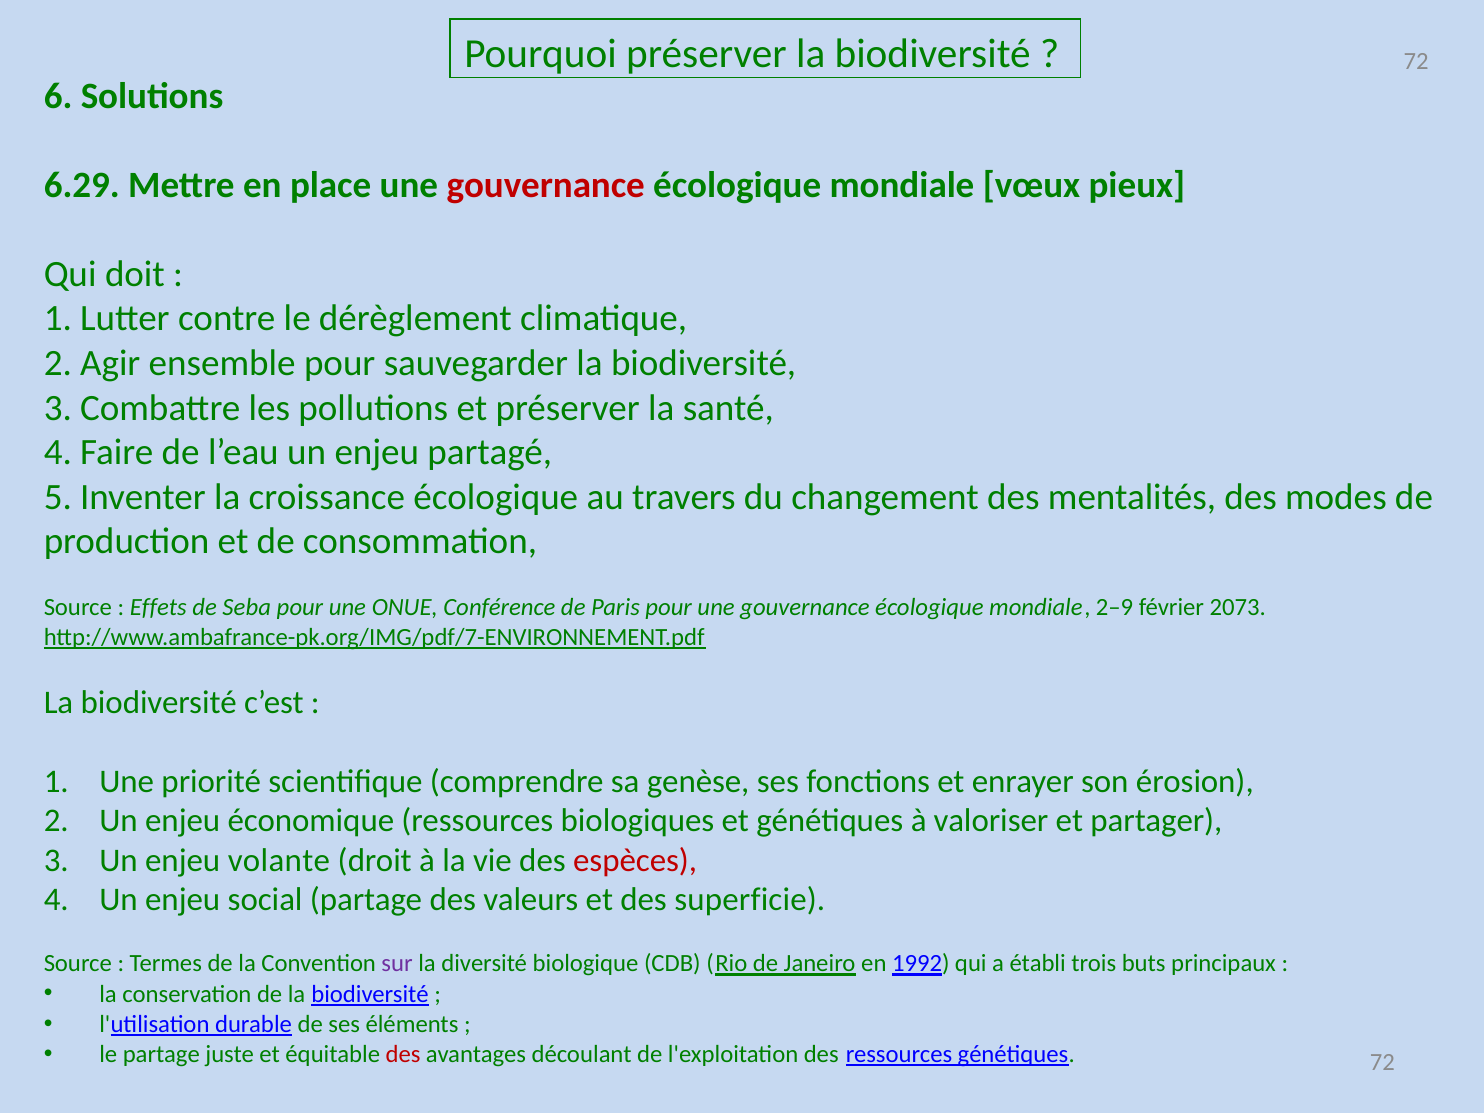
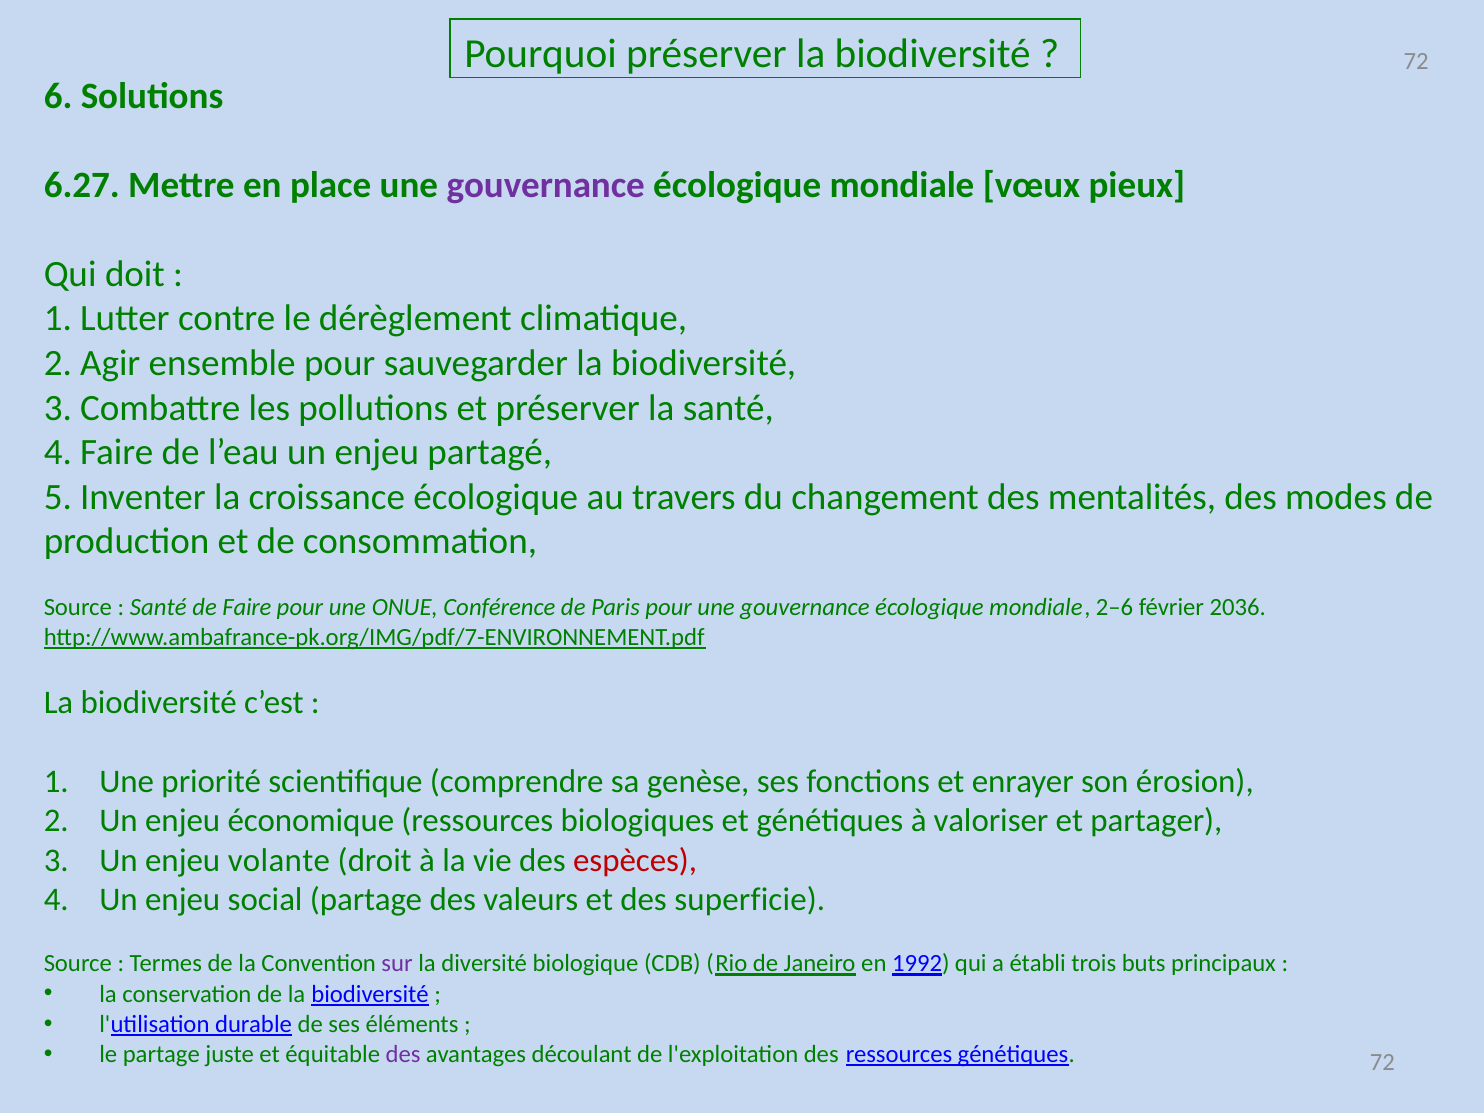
6.29: 6.29 -> 6.27 (82, 185)
gouvernance colour: red -> purple (546, 185)
Effets: Effets -> Santé (158, 607)
de Seba: Seba -> Faire (247, 607)
2–9: 2–9 -> 2–6 (1115, 607)
2073: 2073 -> 2036 (1238, 607)
des colour: red -> purple (403, 1054)
